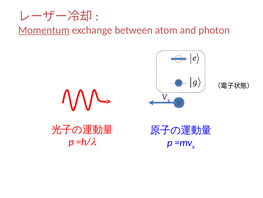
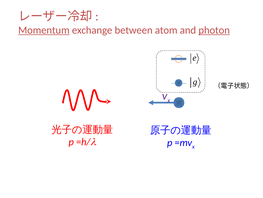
photon underline: none -> present (214, 30)
